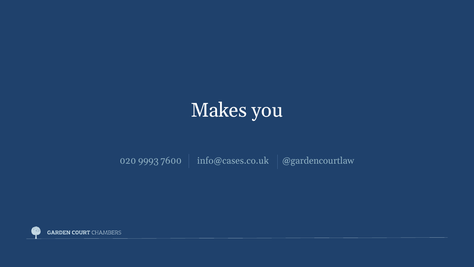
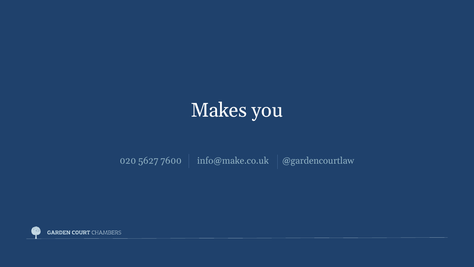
9993: 9993 -> 5627 (148, 160)
info@cases.co.uk: info@cases.co.uk -> info@make.co.uk (233, 160)
